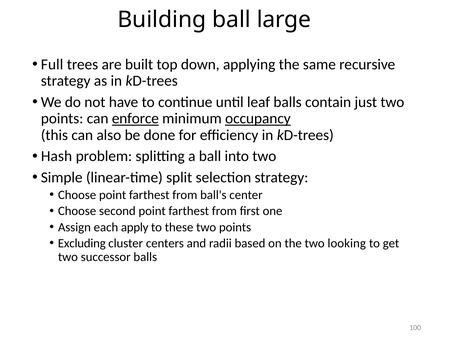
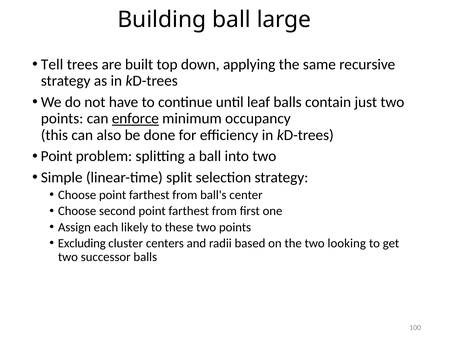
Full: Full -> Tell (52, 64)
occupancy underline: present -> none (258, 118)
Hash: Hash -> Point (57, 156)
apply: apply -> likely (135, 227)
